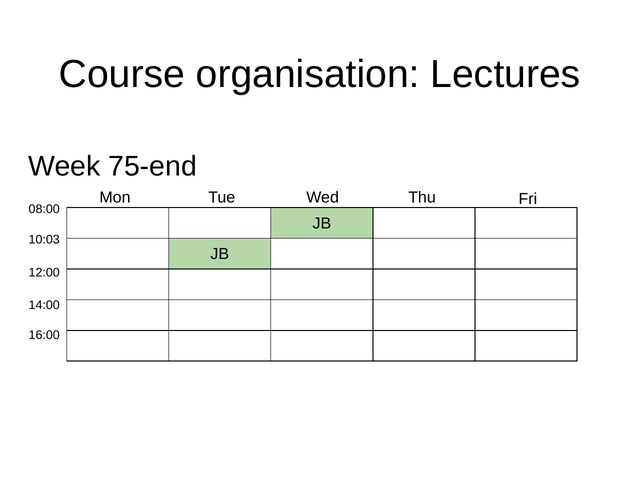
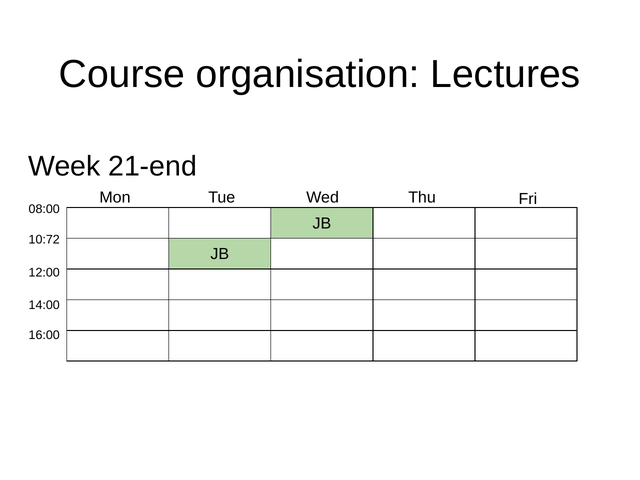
75-end: 75-end -> 21-end (153, 166)
10:03: 10:03 -> 10:72 (44, 240)
